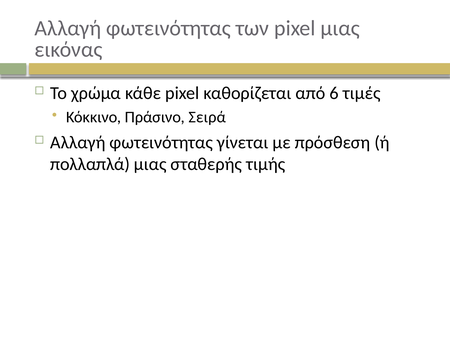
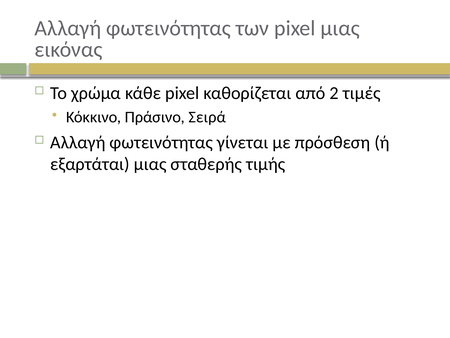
6: 6 -> 2 (334, 93)
πολλαπλά: πολλαπλά -> εξαρτάται (90, 164)
